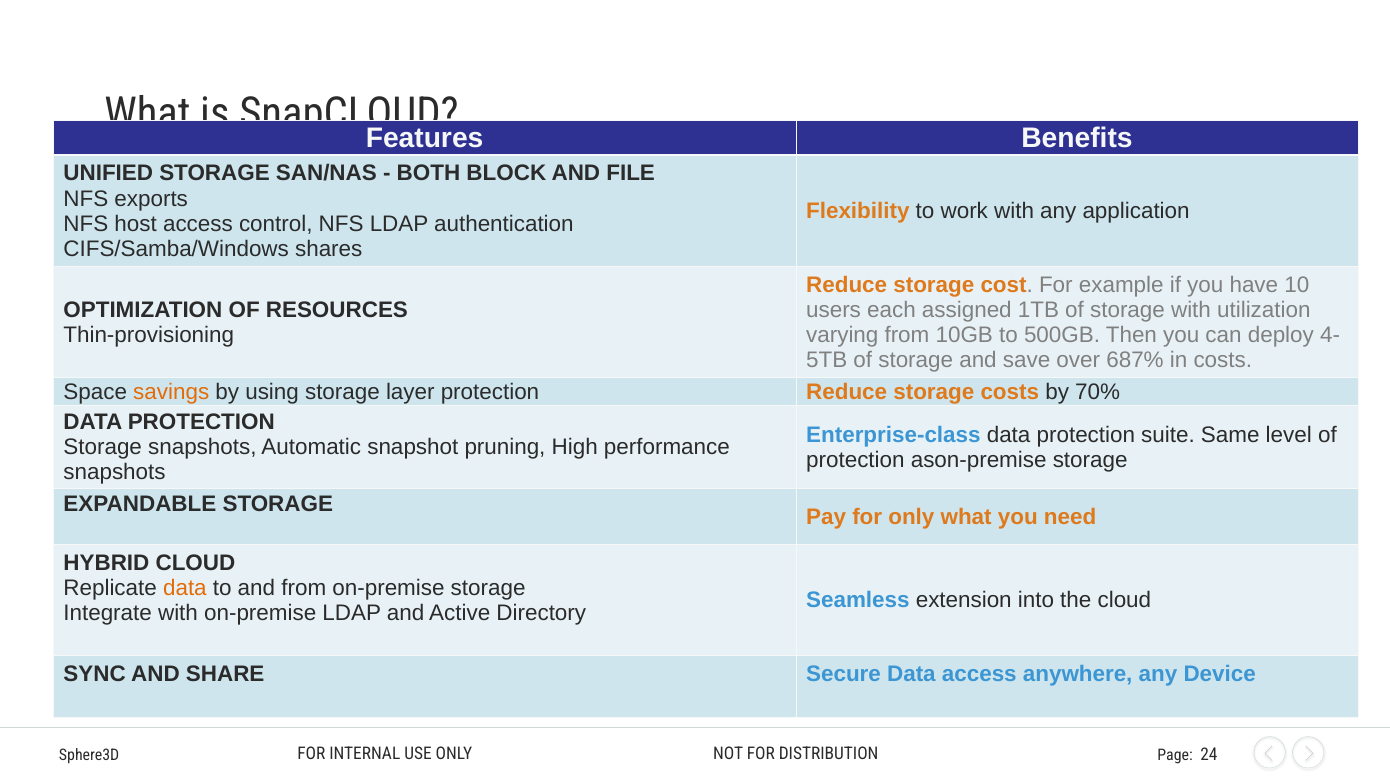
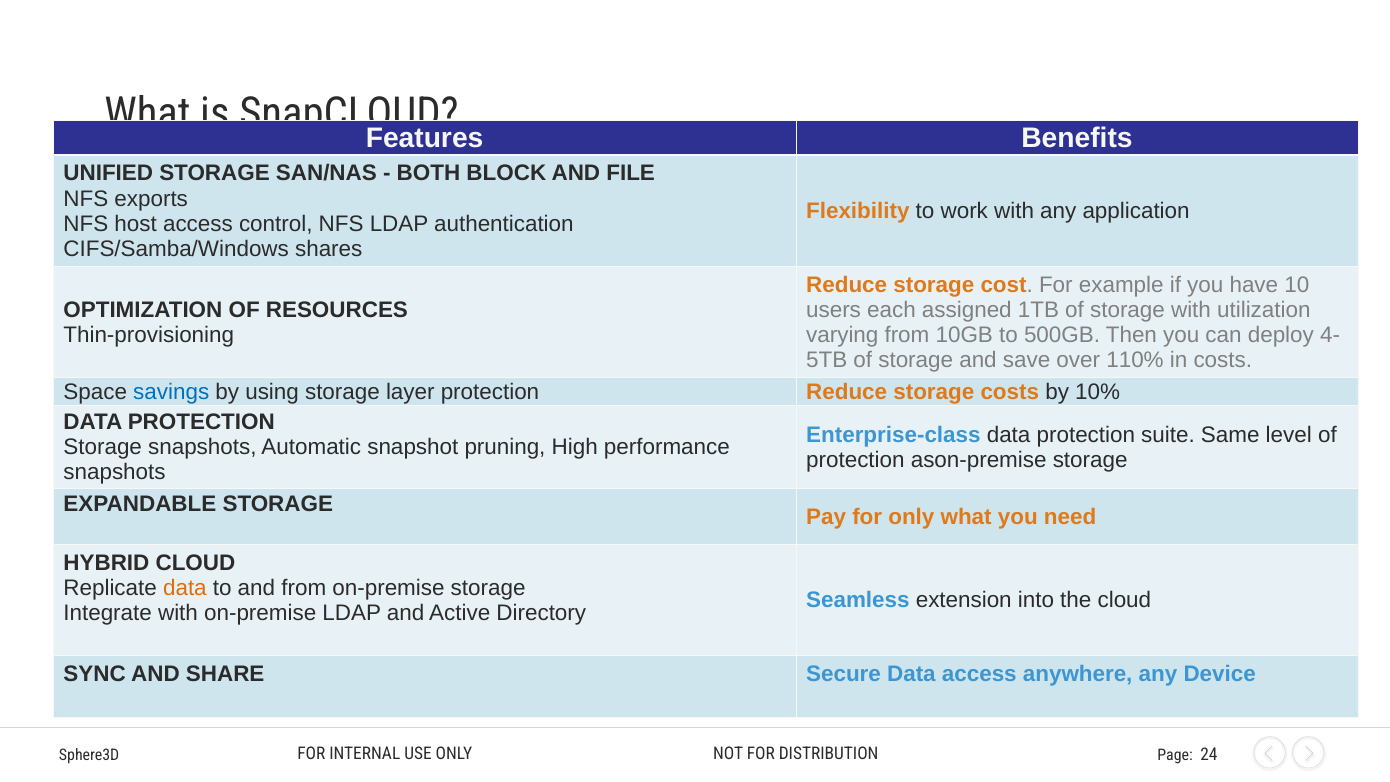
687%: 687% -> 110% (1135, 360)
savings colour: orange -> blue (171, 392)
70%: 70% -> 10% (1098, 392)
